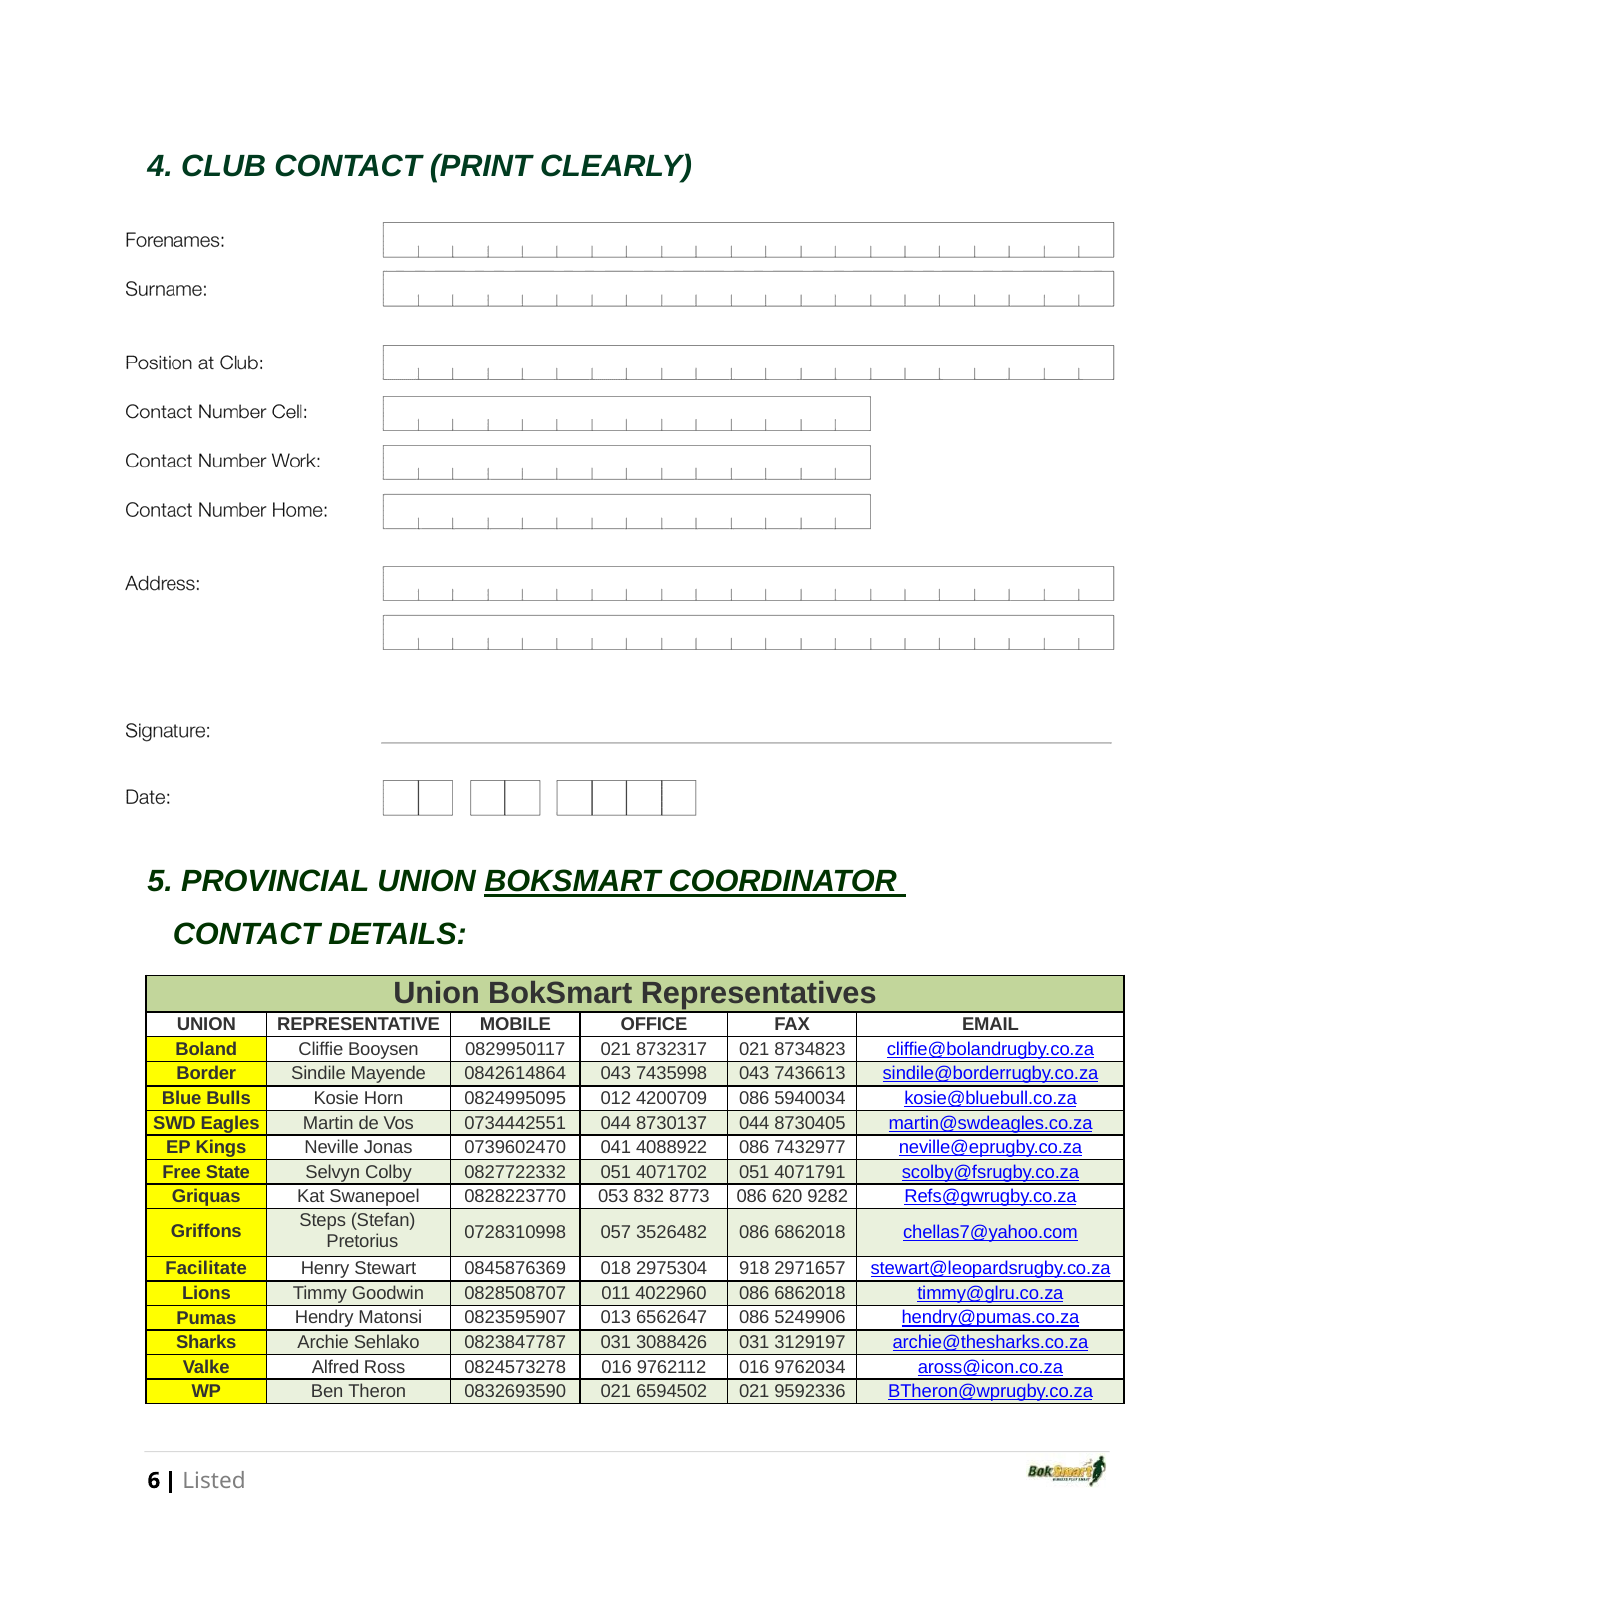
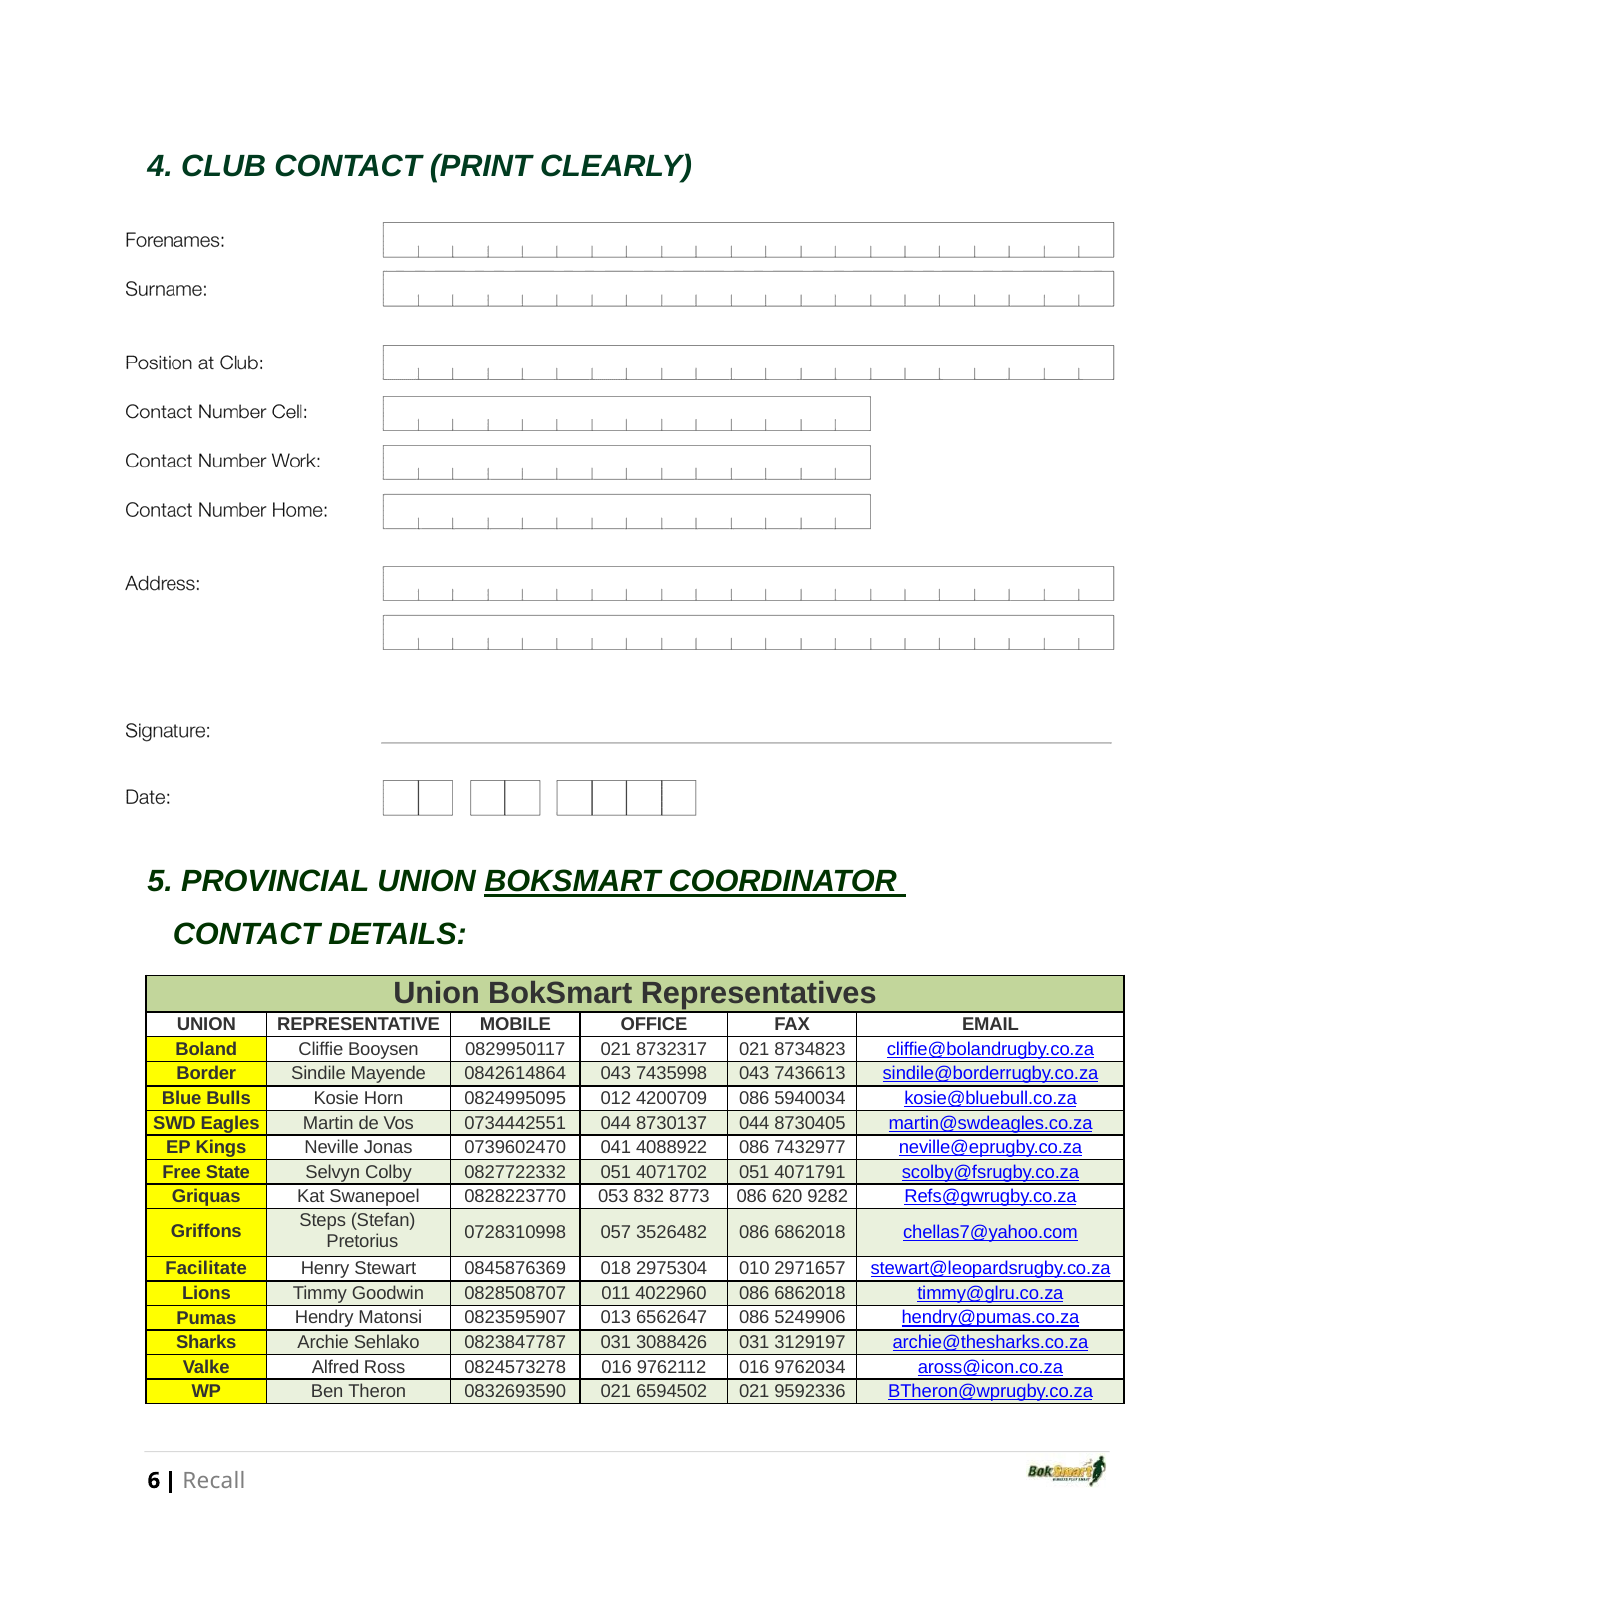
918: 918 -> 010 (754, 1269)
Listed: Listed -> Recall (214, 1481)
